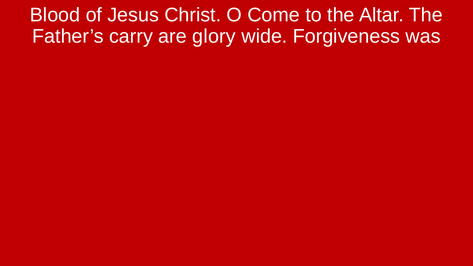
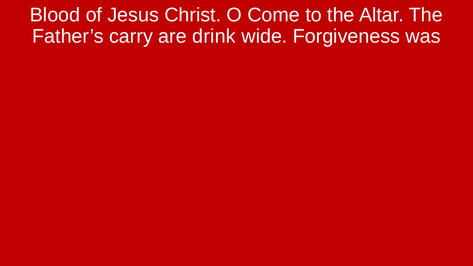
glory: glory -> drink (214, 36)
